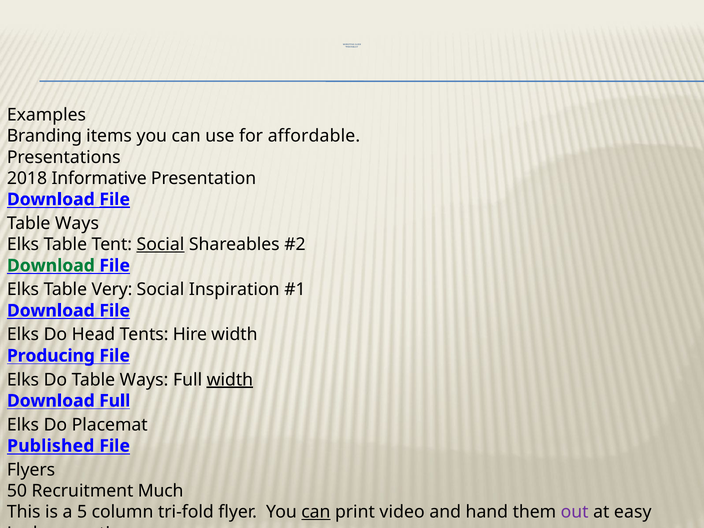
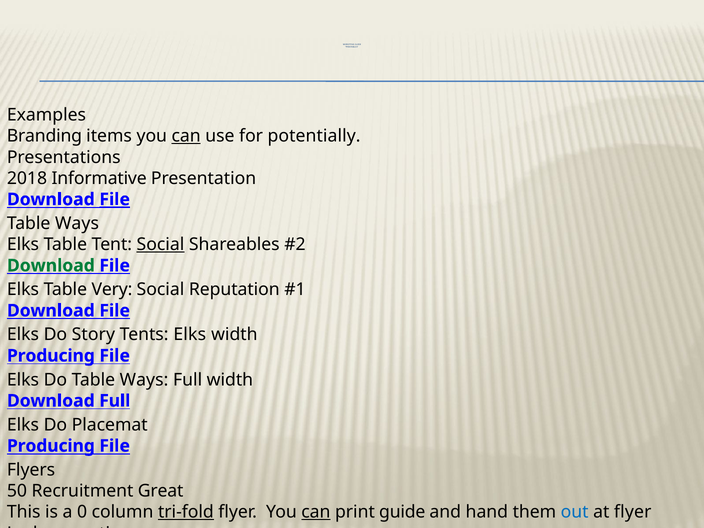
can underline: none -> present (186, 136)
affordable: affordable -> potentially (314, 136)
Inspiration: Inspiration -> Reputation (234, 290)
Head: Head -> Story (93, 335)
Tents Hire: Hire -> Elks (190, 335)
width underline: present -> none (230, 380)
Published: Published -> Producing (51, 446)
Much: Much -> Great (161, 491)
5: 5 -> 0 (82, 512)
tri-fold underline: none -> present (186, 512)
print video: video -> guide (402, 512)
out colour: purple -> blue (575, 512)
at easy: easy -> flyer (633, 512)
